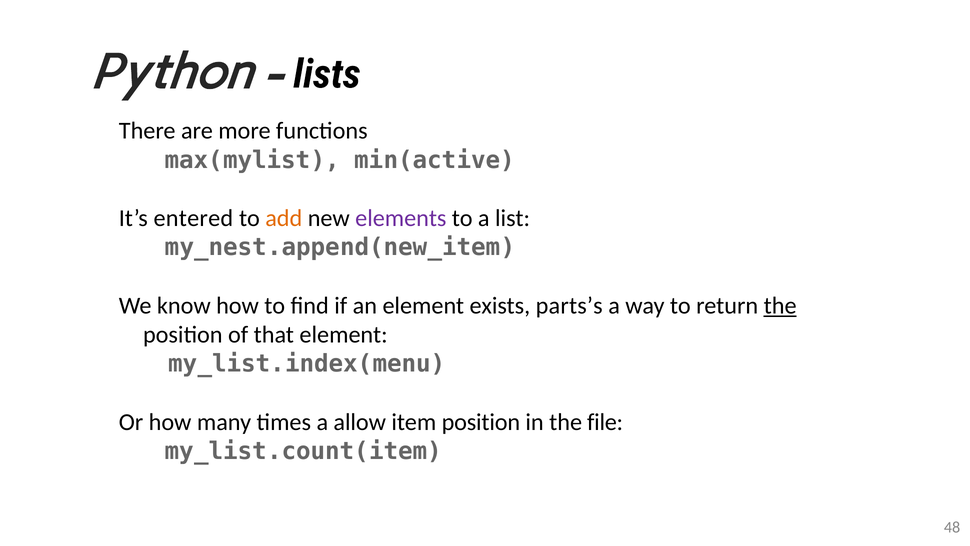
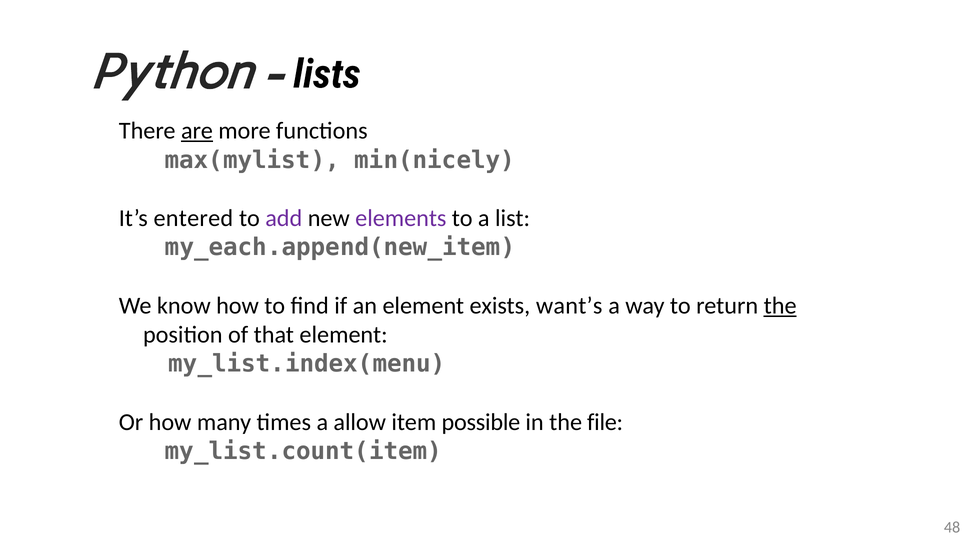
are underline: none -> present (197, 131)
min(active: min(active -> min(nicely (435, 160)
add colour: orange -> purple (284, 218)
my_nest.append(new_item: my_nest.append(new_item -> my_each.append(new_item (340, 247)
parts’s: parts’s -> want’s (569, 305)
item position: position -> possible (481, 422)
